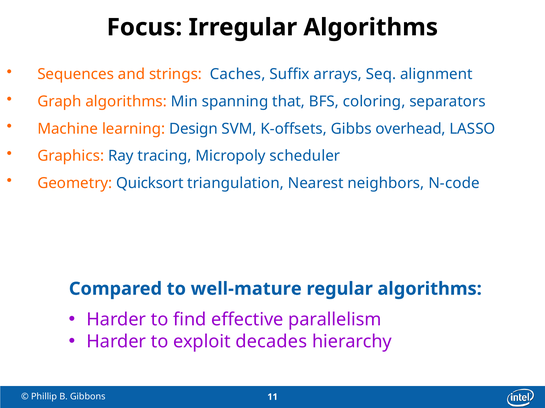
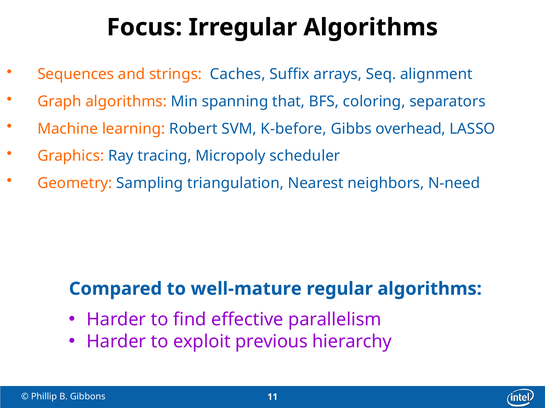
Design: Design -> Robert (193, 129)
K-offsets: K-offsets -> K-before (294, 129)
Quicksort: Quicksort -> Sampling (150, 183)
N-code: N-code -> N-need (454, 183)
decades: decades -> previous (271, 342)
